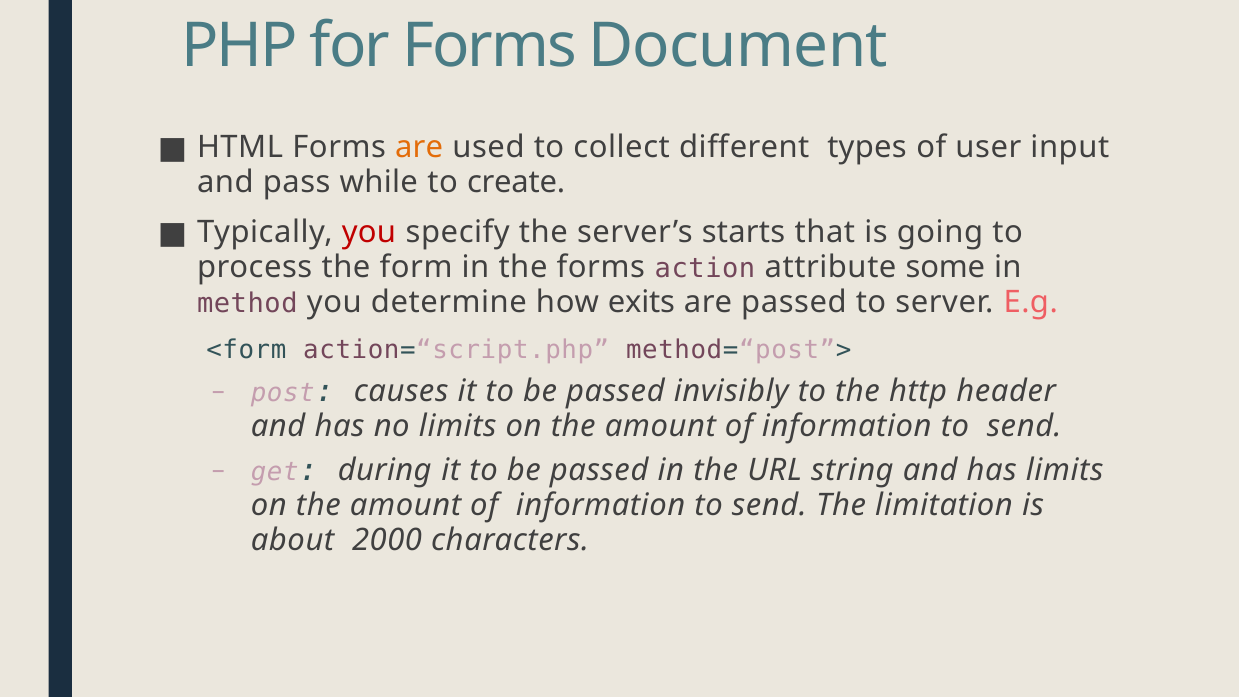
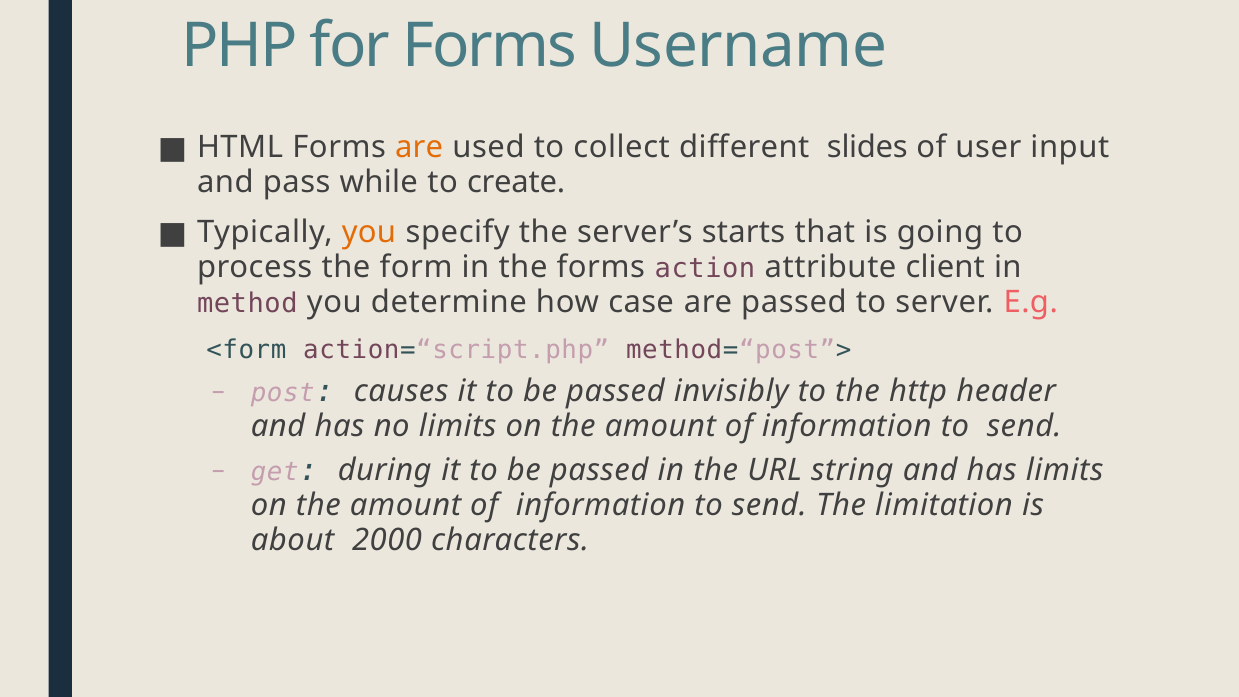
Document: Document -> Username (738, 46)
types: types -> slides (867, 147)
you colour: red -> orange (369, 233)
some: some -> client (945, 268)
exits: exits -> case (641, 303)
